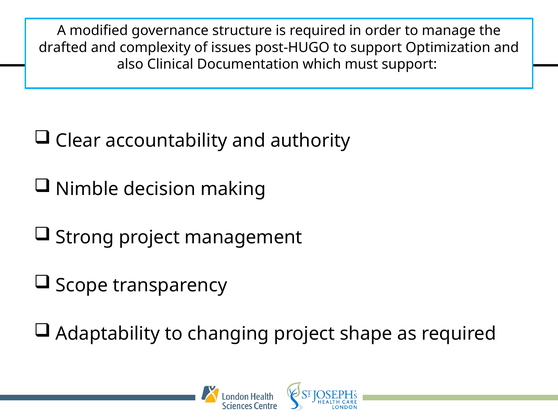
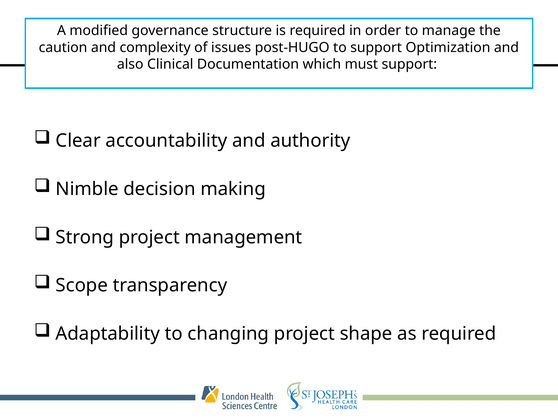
drafted: drafted -> caution (63, 47)
